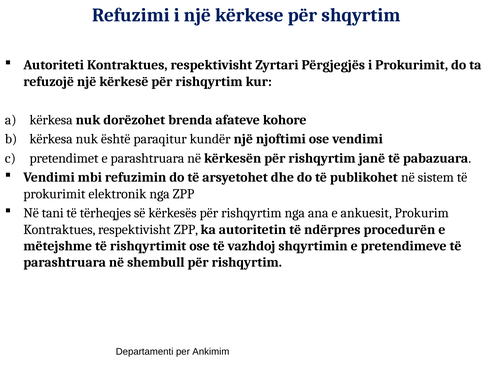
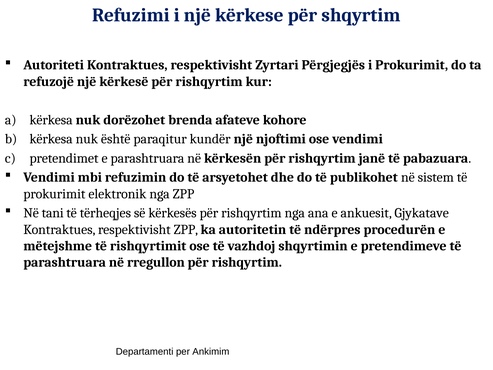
Prokurim: Prokurim -> Gjykatave (422, 213)
shembull: shembull -> rregullon (156, 262)
